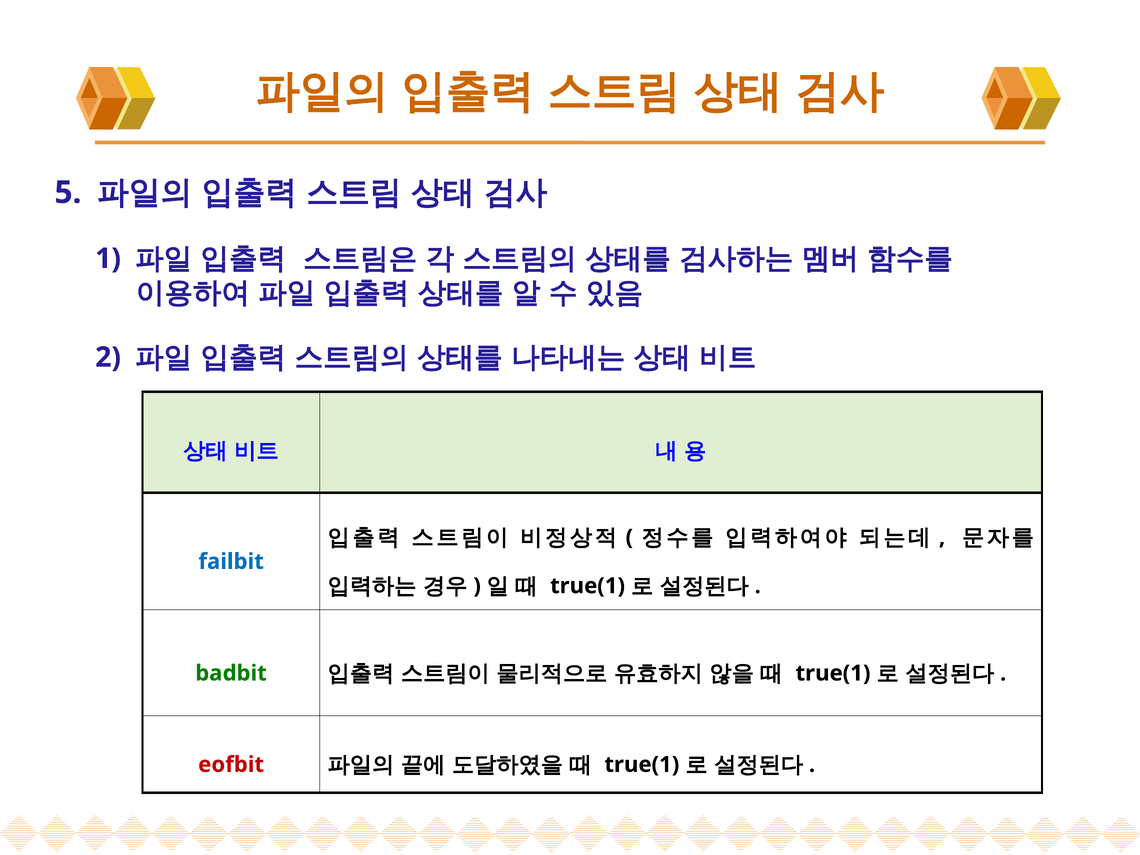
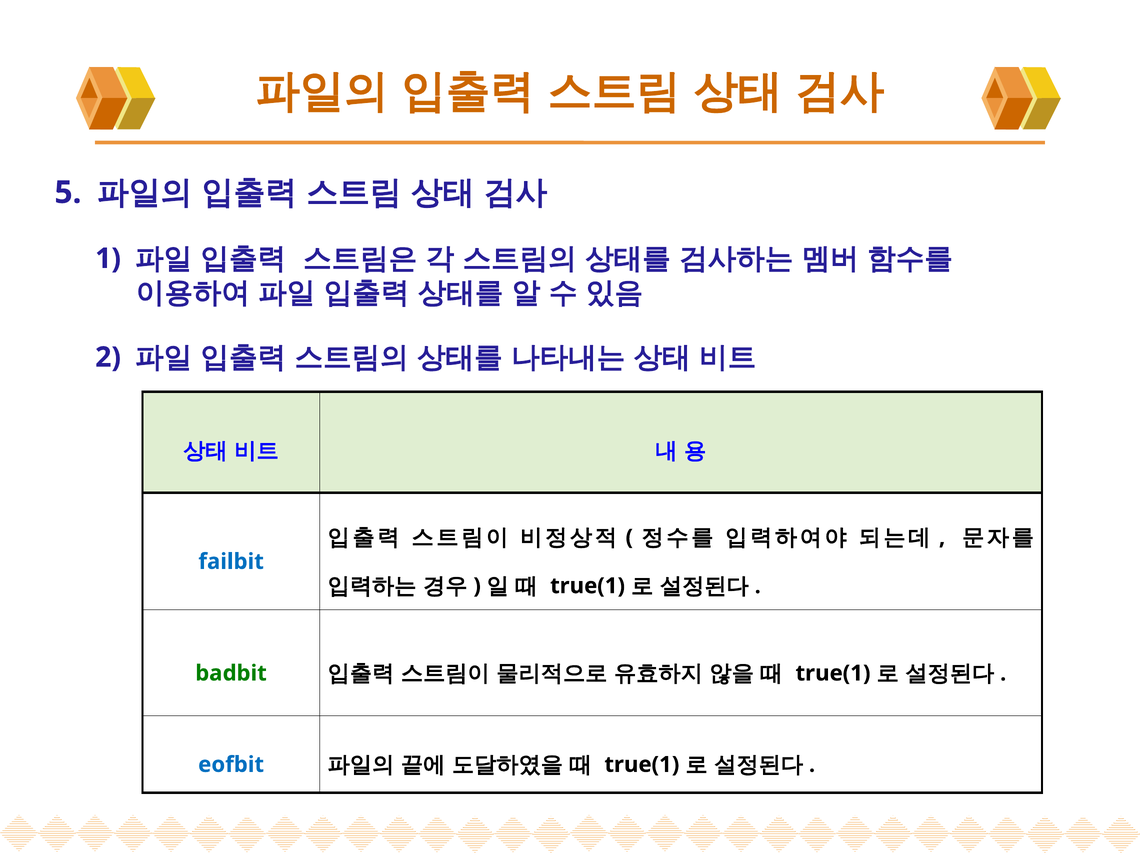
eofbit colour: red -> blue (231, 765)
